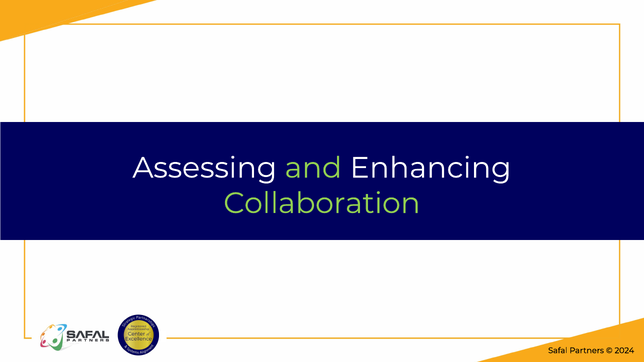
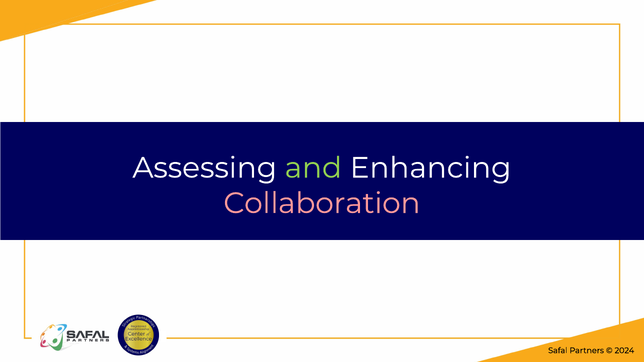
Collaboration colour: light green -> pink (322, 203)
